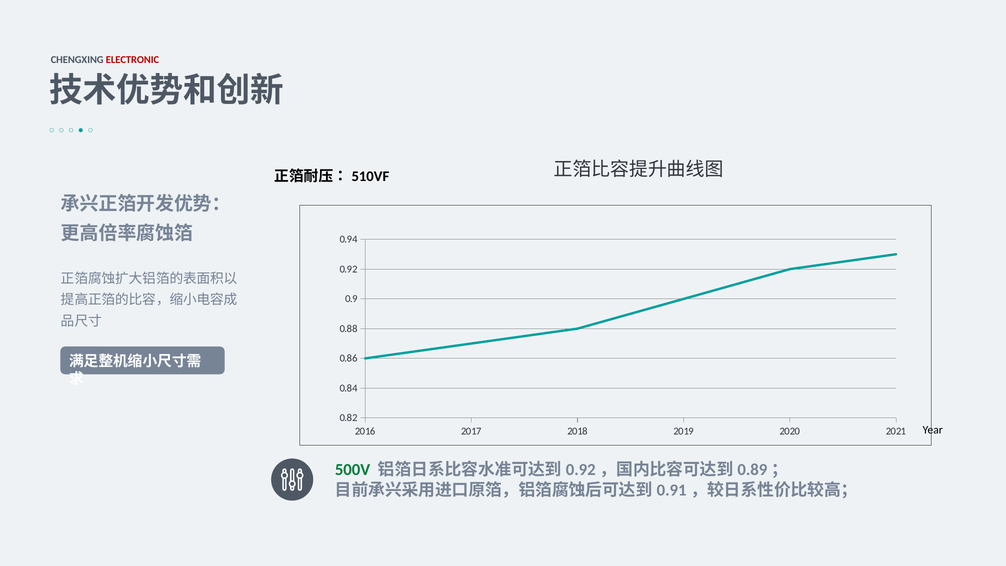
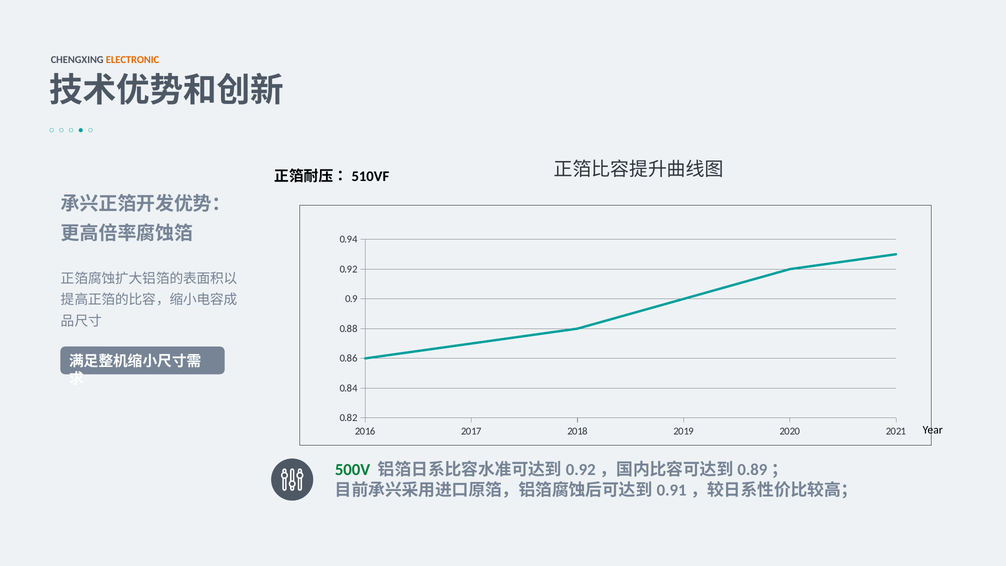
ELECTRONIC colour: red -> orange (132, 60)
